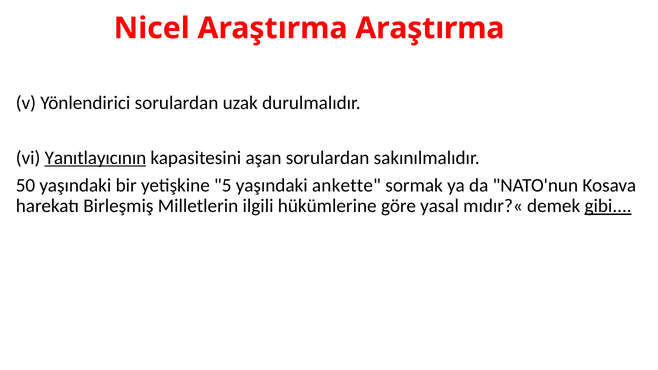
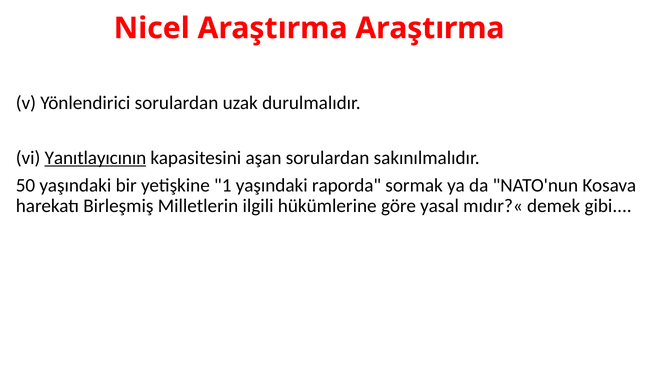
5: 5 -> 1 (223, 185)
ankette: ankette -> raporda (347, 185)
gibi underline: present -> none (608, 206)
